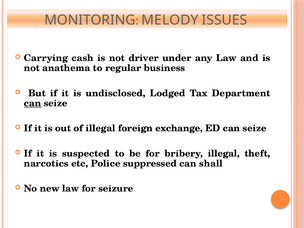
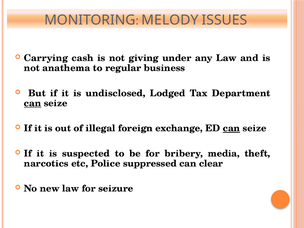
driver: driver -> giving (144, 58)
can underline: none -> present (231, 128)
bribery illegal: illegal -> media (224, 154)
shall: shall -> clear (211, 164)
